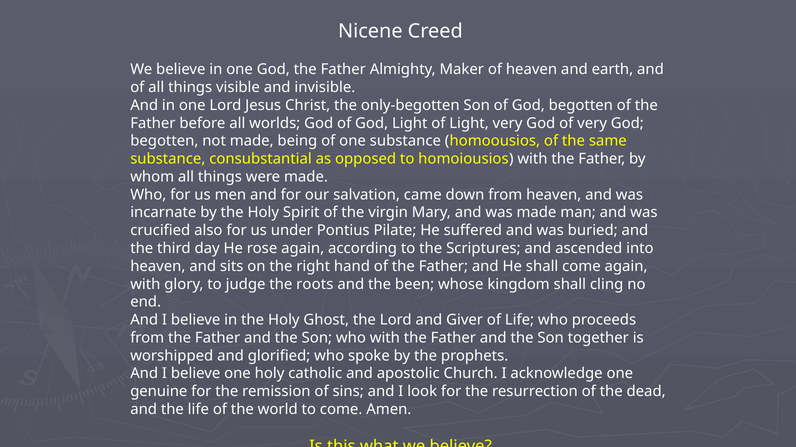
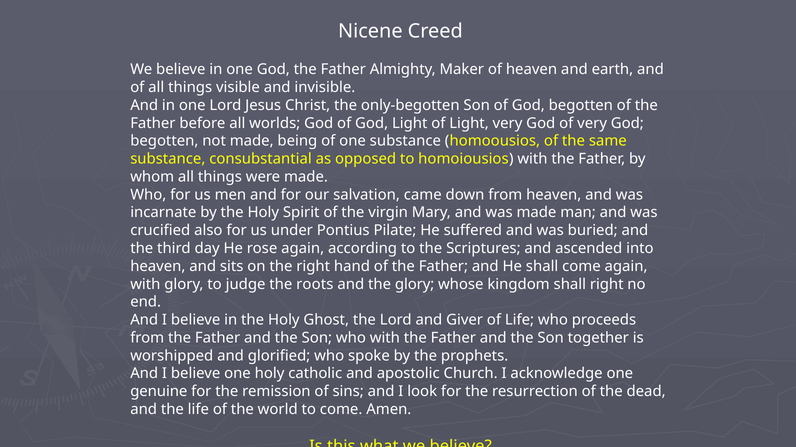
the been: been -> glory (415, 285)
shall cling: cling -> right (607, 285)
